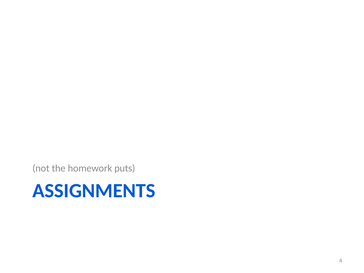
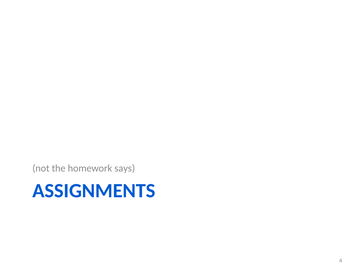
puts: puts -> says (125, 168)
